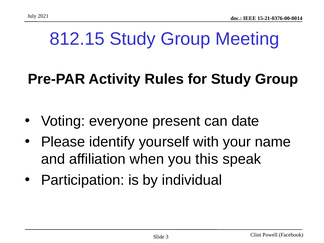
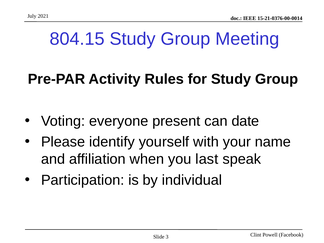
812.15: 812.15 -> 804.15 (77, 39)
this: this -> last (207, 159)
